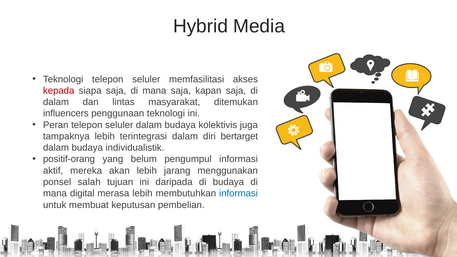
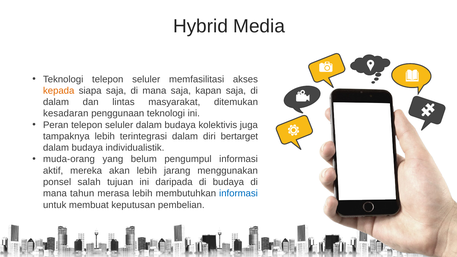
kepada colour: red -> orange (59, 91)
influencers: influencers -> kesadaran (66, 113)
positif-orang: positif-orang -> muda-orang (69, 159)
digital: digital -> tahun (82, 194)
